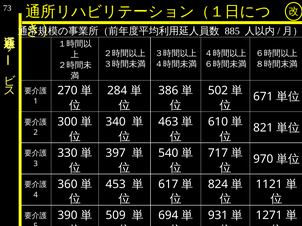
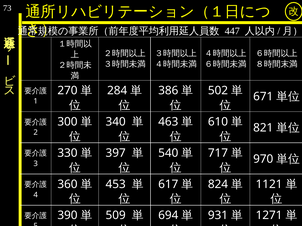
885: 885 -> 447 (232, 31)
